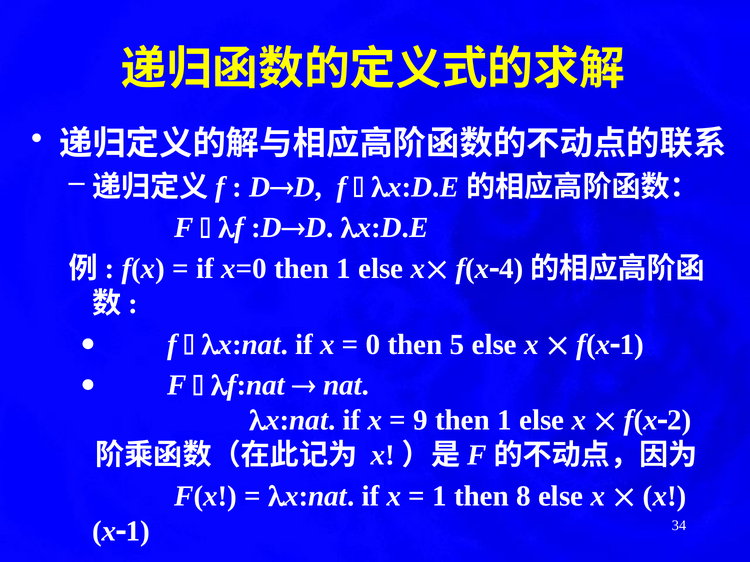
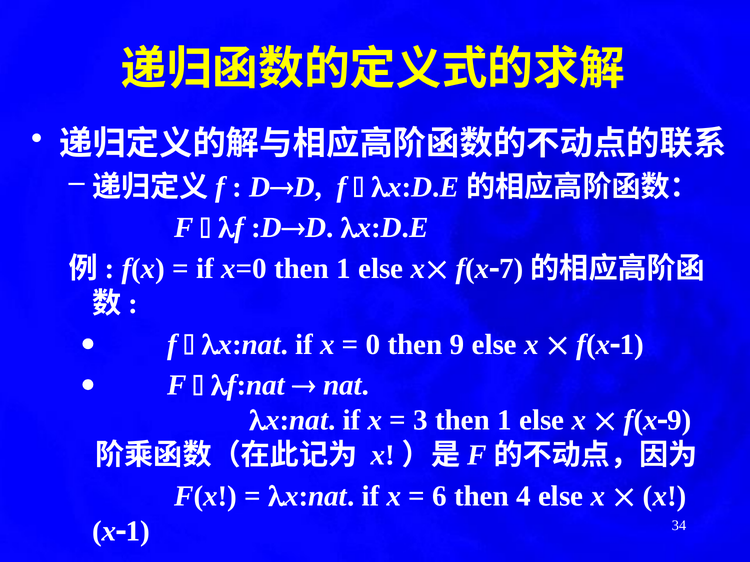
4: 4 -> 7 (511, 269)
then 5: 5 -> 9 (457, 345)
9: 9 -> 3 (421, 421)
2: 2 -> 9 (679, 421)
1: 1 -> 6 (440, 497)
8: 8 -> 4 (524, 497)
